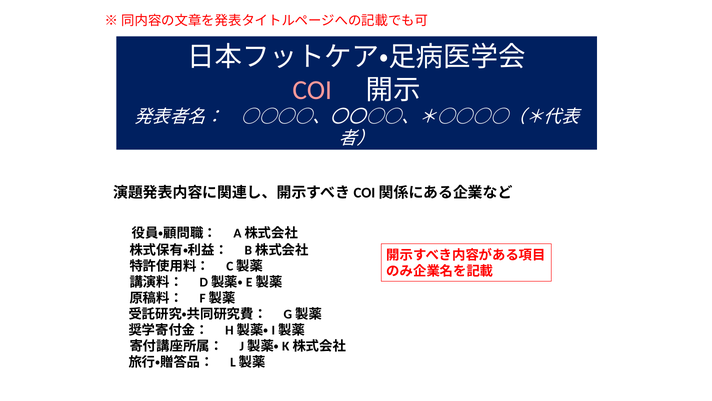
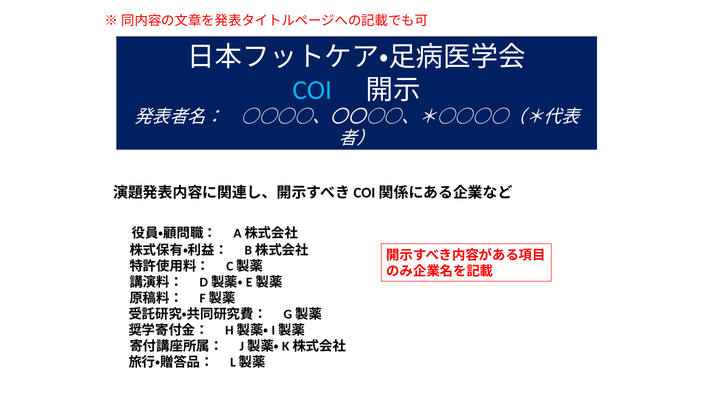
COI colour: pink -> light blue (312, 90)
